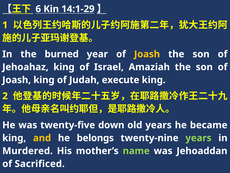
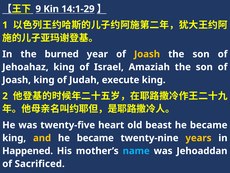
6: 6 -> 9 (38, 9)
down: down -> heart (111, 125)
old years: years -> beast (159, 125)
belongs: belongs -> became (95, 138)
years colour: light green -> yellow (198, 138)
Murdered: Murdered -> Happened (28, 150)
name colour: light green -> light blue (136, 150)
